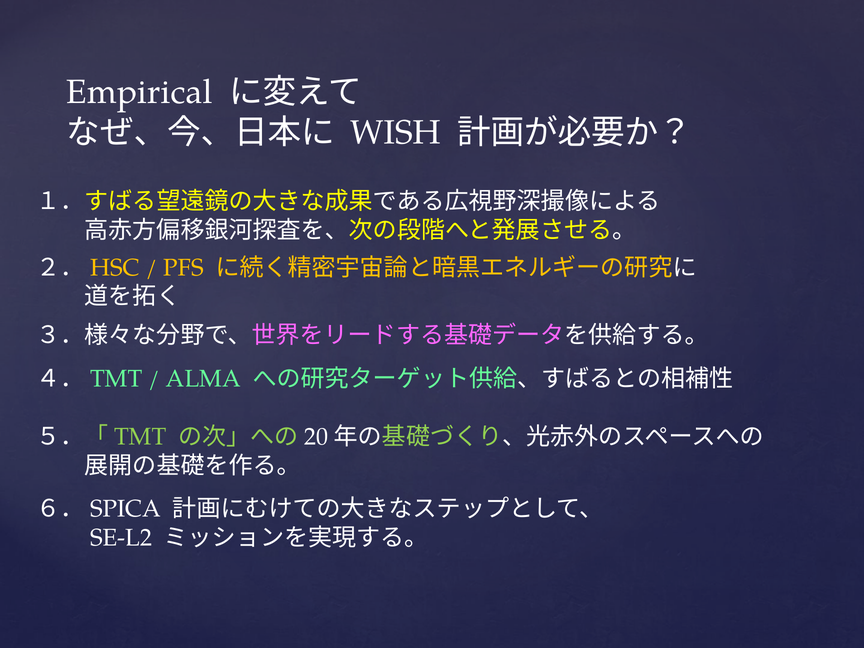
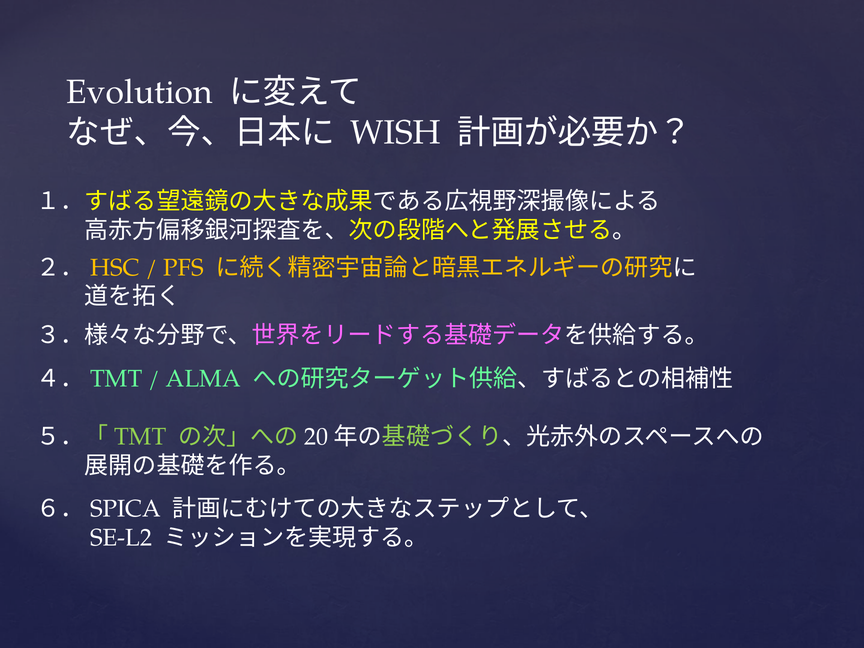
Empirical: Empirical -> Evolution (140, 92)
